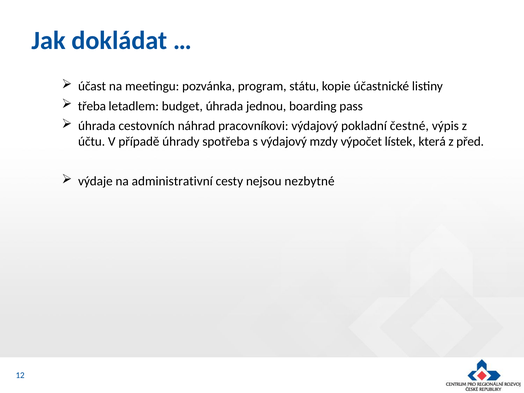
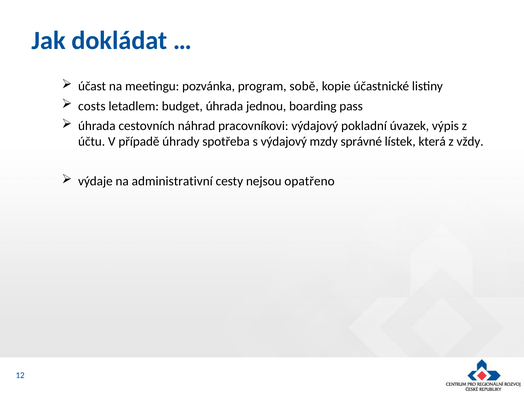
státu: státu -> sobě (304, 86)
třeba: třeba -> costs (92, 106)
čestné: čestné -> úvazek (409, 126)
výpočet: výpočet -> správné (361, 142)
před: před -> vždy (470, 142)
nezbytné: nezbytné -> opatřeno (310, 181)
